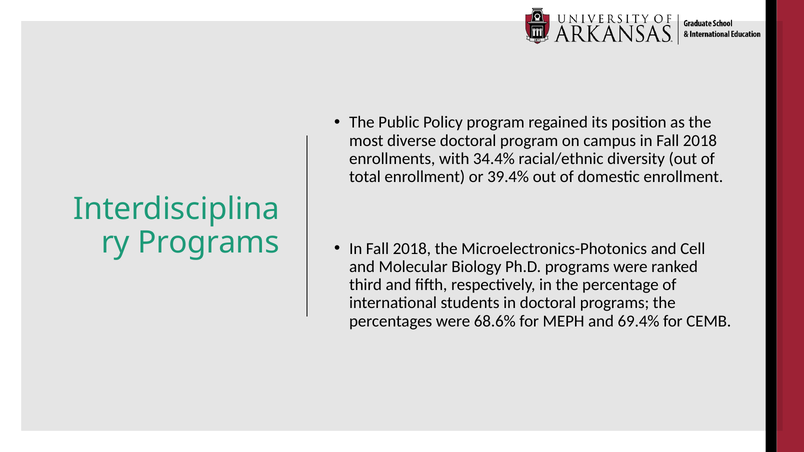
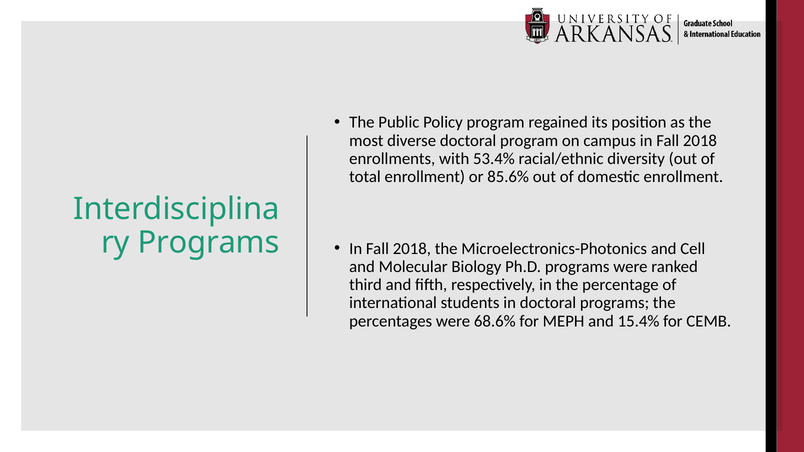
34.4%: 34.4% -> 53.4% (494, 159)
39.4%: 39.4% -> 85.6% (508, 177)
69.4%: 69.4% -> 15.4% (638, 321)
